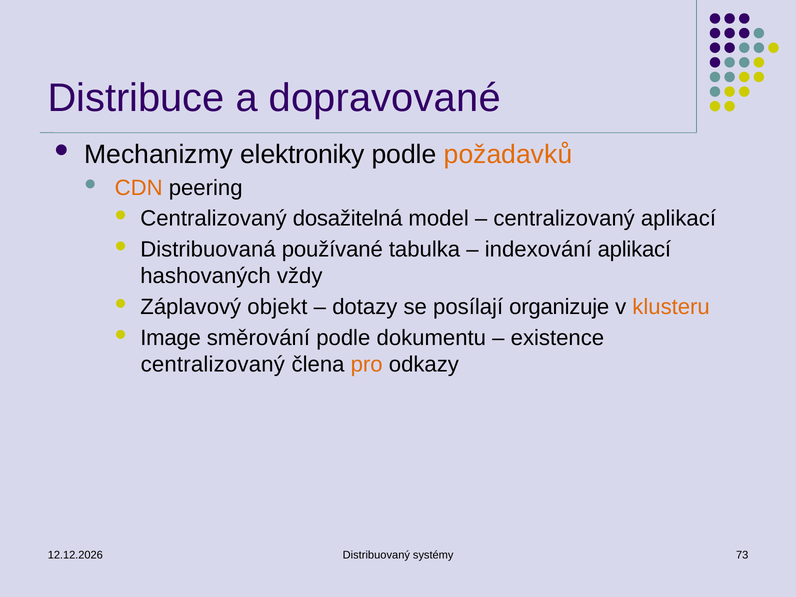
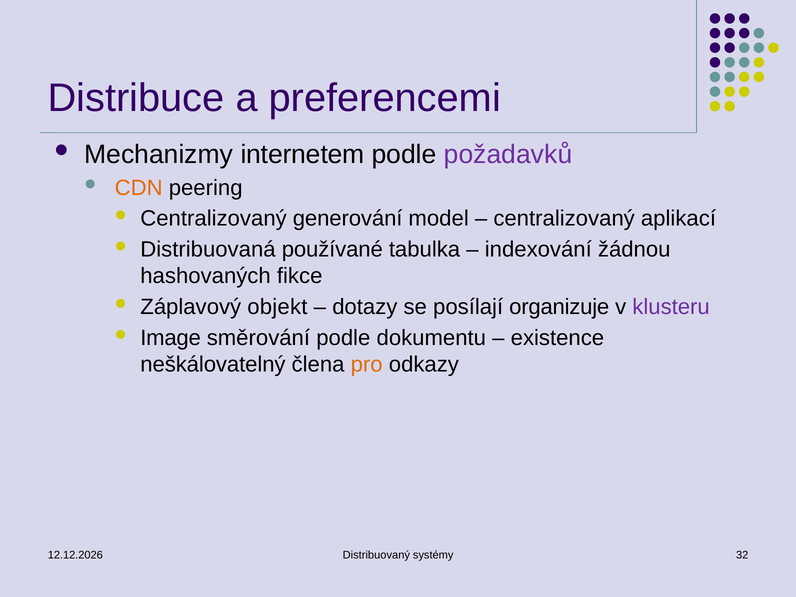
dopravované: dopravované -> preferencemi (385, 98)
elektroniky: elektroniky -> internetem (302, 154)
požadavků colour: orange -> purple (508, 154)
dosažitelná: dosažitelná -> generování (348, 219)
indexování aplikací: aplikací -> žádnou (634, 250)
vždy: vždy -> fikce (300, 276)
klusteru colour: orange -> purple (671, 307)
centralizovaný: centralizovaný -> neškálovatelný (213, 365)
73: 73 -> 32 (742, 555)
